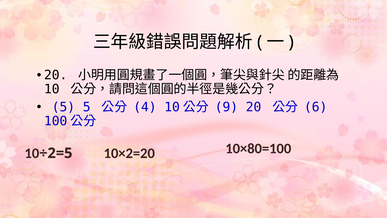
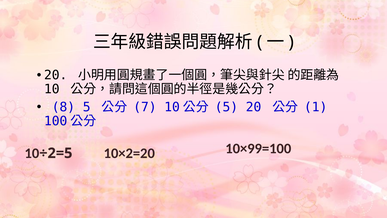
5: 5 -> 8 (63, 107)
4: 4 -> 7 (145, 107)
9: 9 -> 5 (226, 107)
6: 6 -> 1 (316, 107)
10×80=100: 10×80=100 -> 10×99=100 (258, 148)
